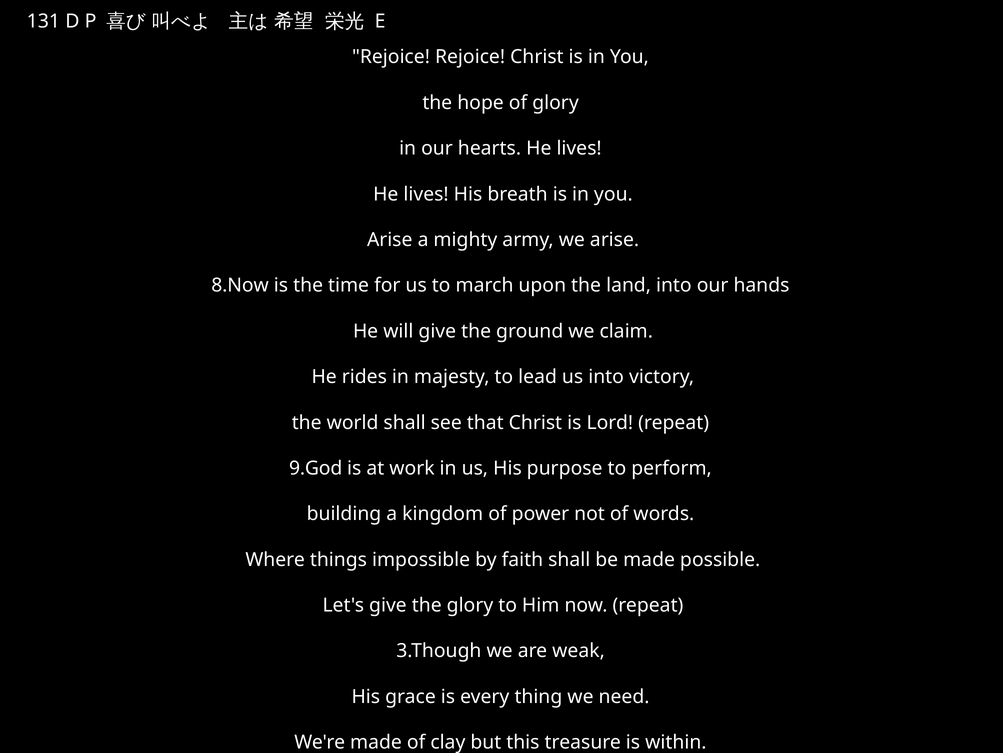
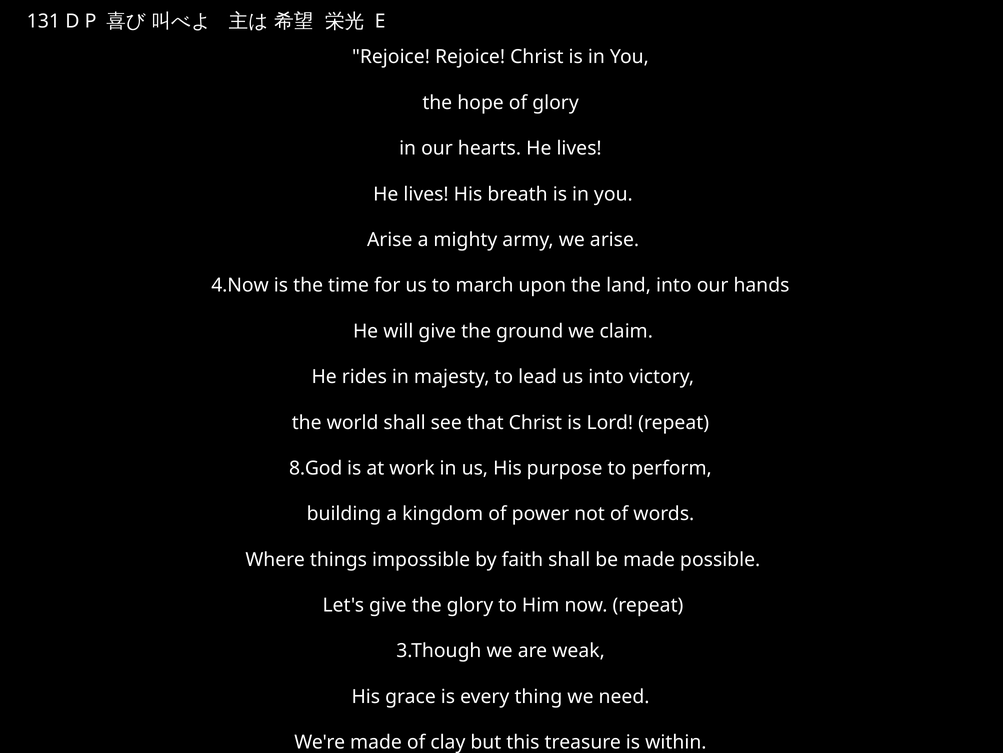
8.Now: 8.Now -> 4.Now (240, 285)
9.God: 9.God -> 8.God (316, 468)
